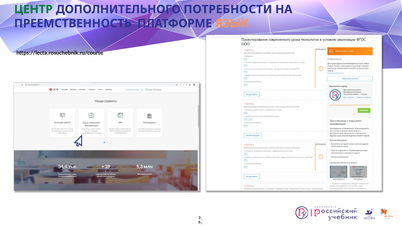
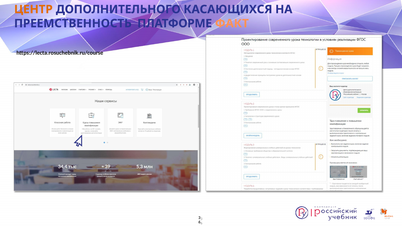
ЦЕНТР colour: green -> orange (33, 9)
ПОТРЕБНОСТИ: ПОТРЕБНОСТИ -> КАСАЮЩИХСЯ (228, 9)
ЯЗЫК: ЯЗЫК -> ФАКТ (232, 23)
